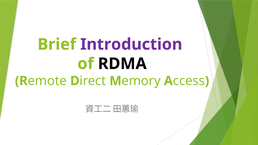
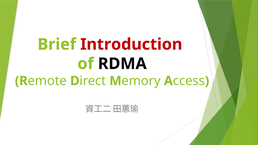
Introduction colour: purple -> red (131, 44)
